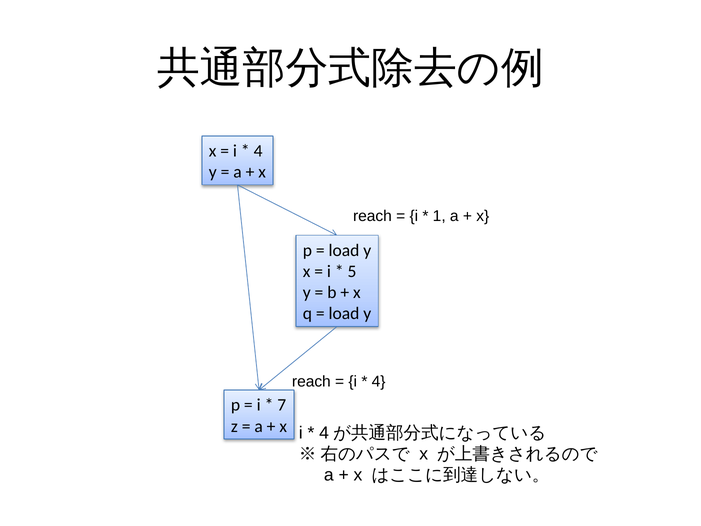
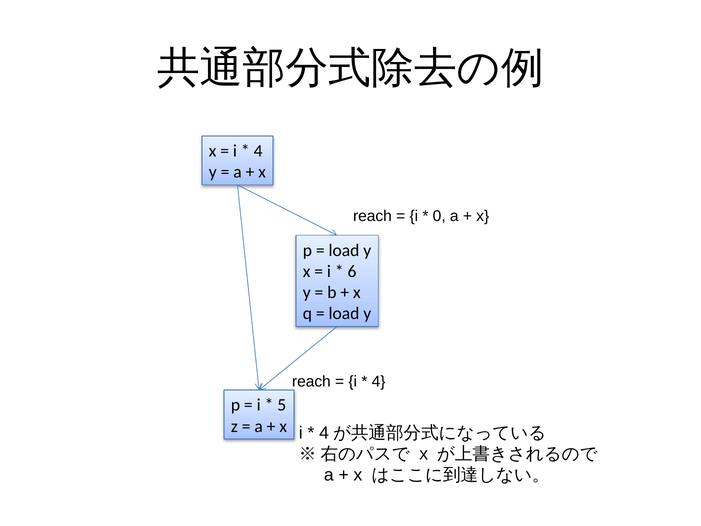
1: 1 -> 0 (439, 216)
5: 5 -> 6 (352, 271)
7: 7 -> 5 (282, 405)
